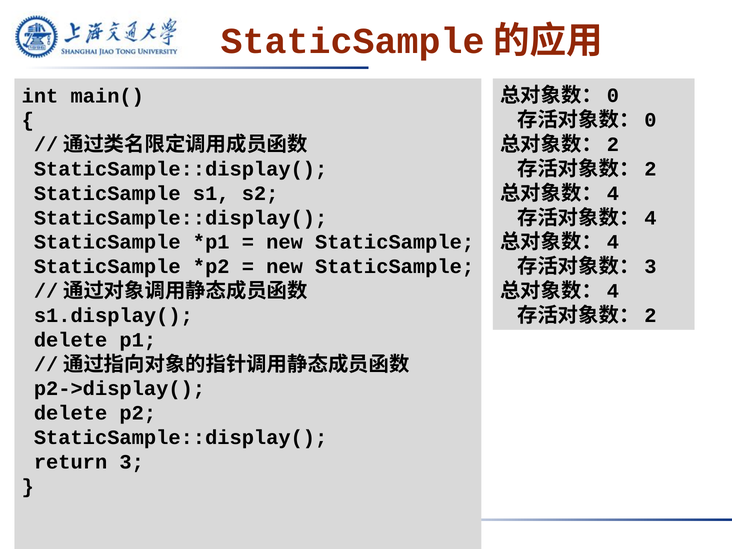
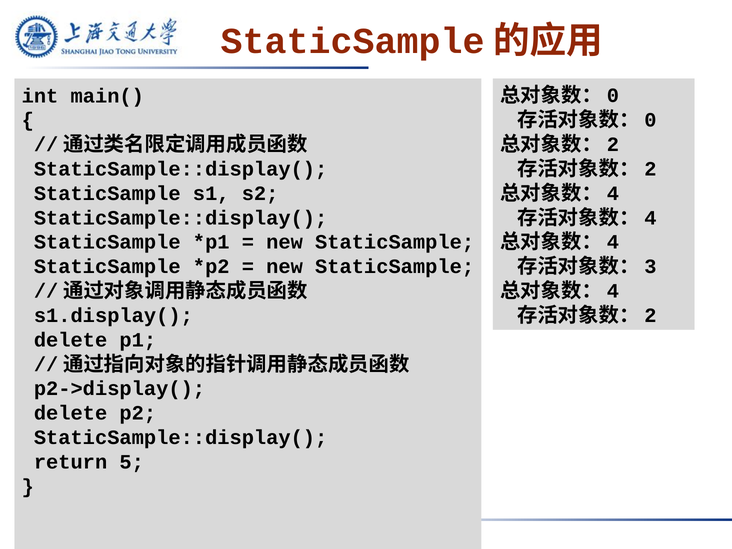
3: 3 -> 5 (132, 462)
